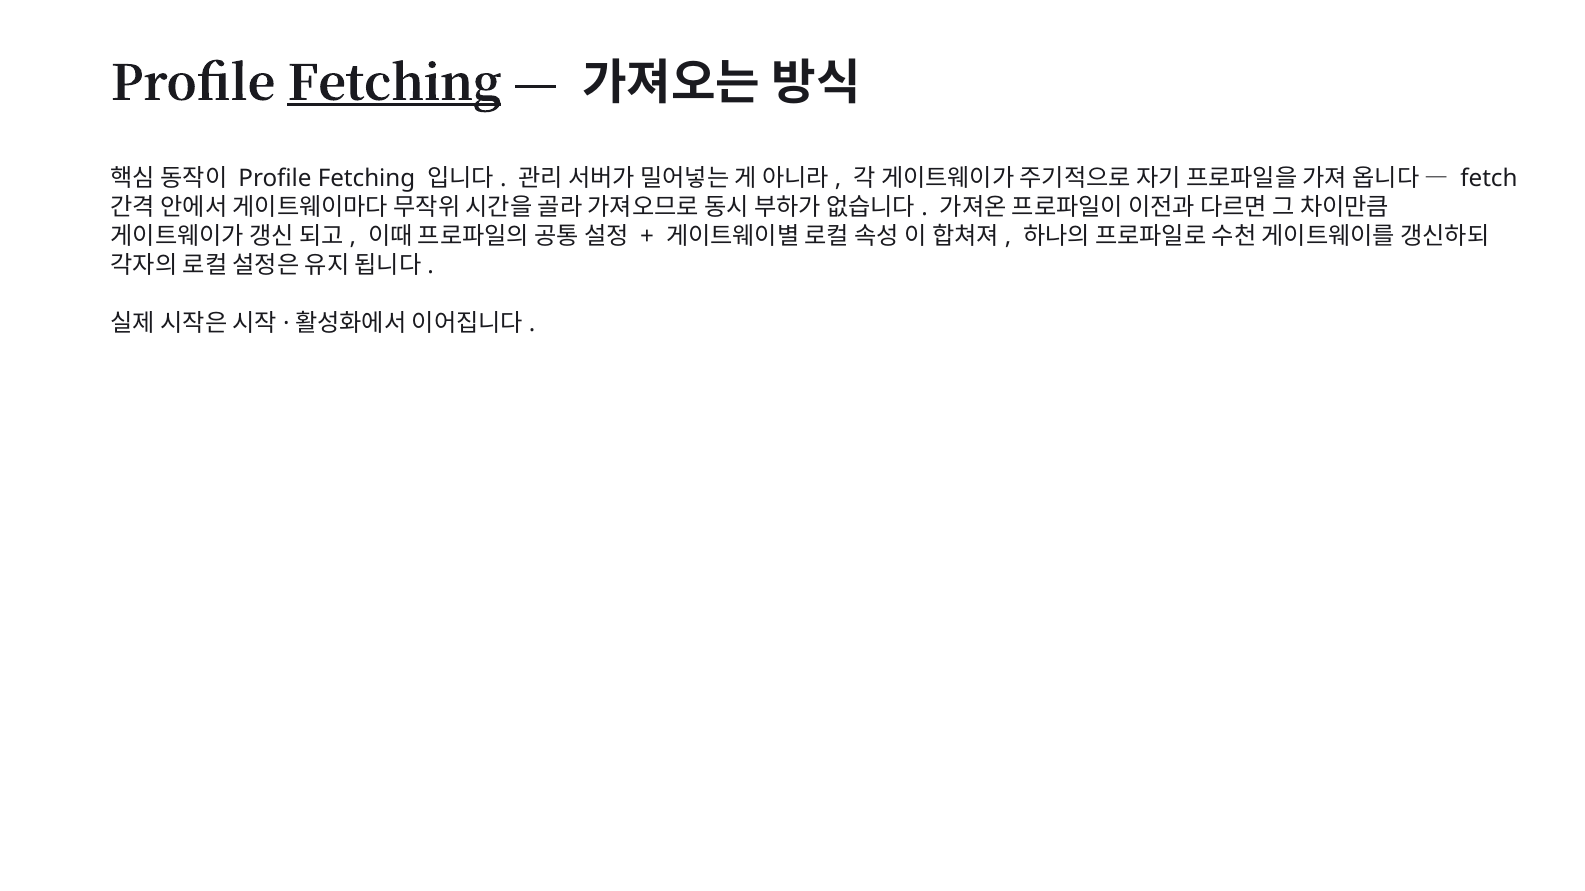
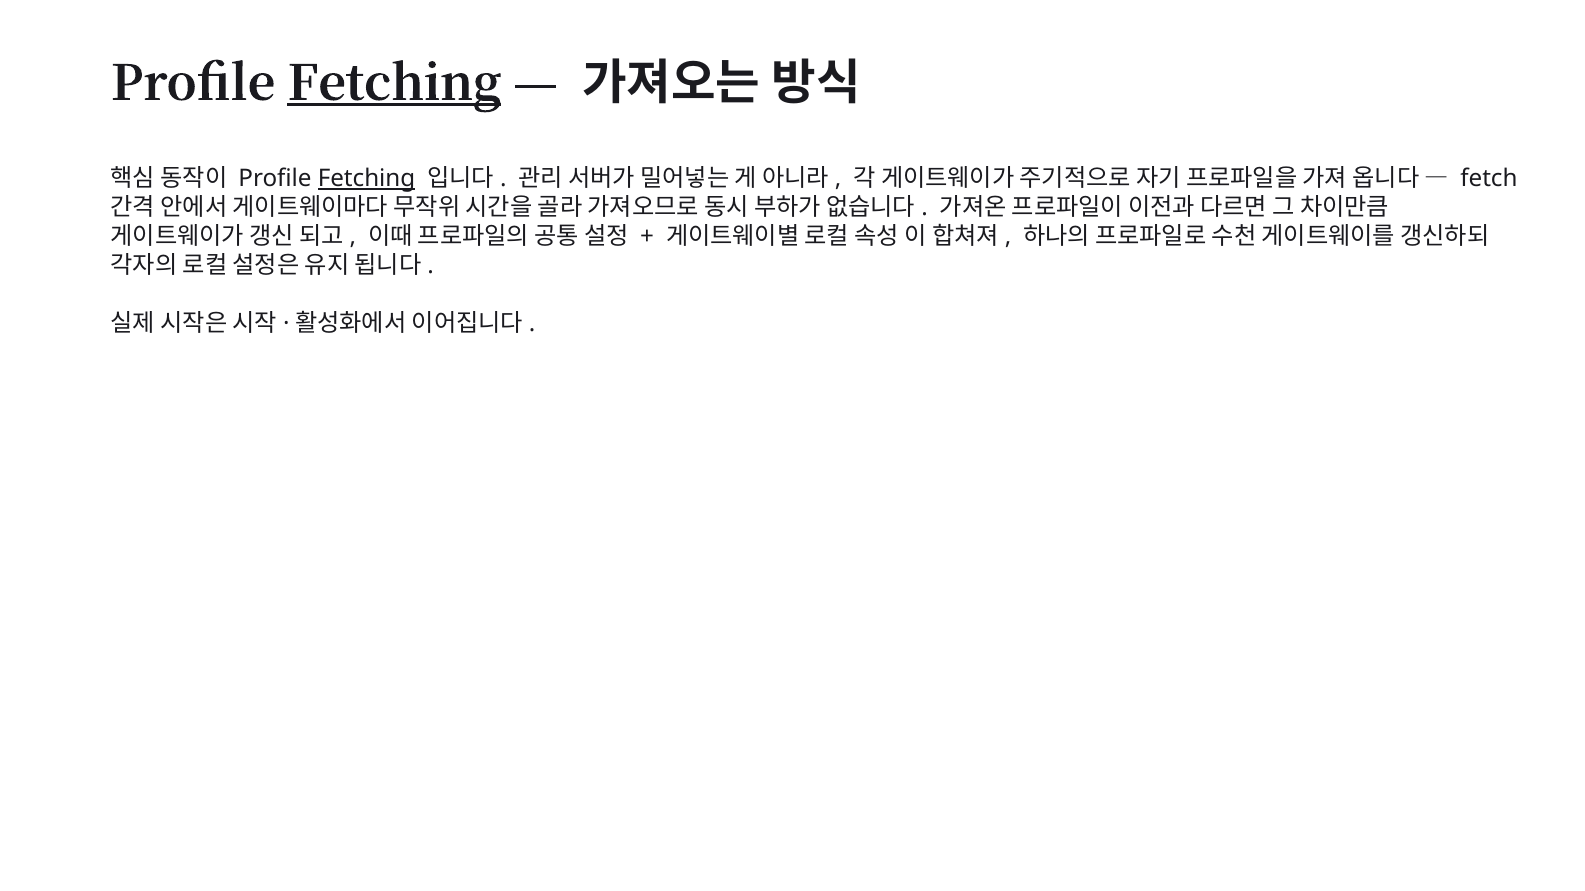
Fetching underline: none -> present (367, 179)
